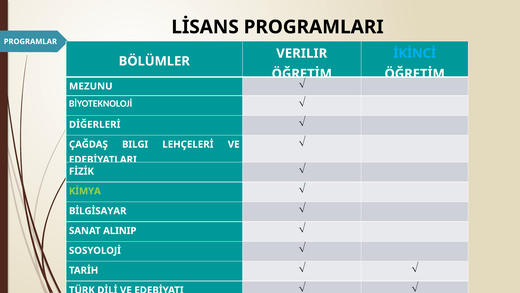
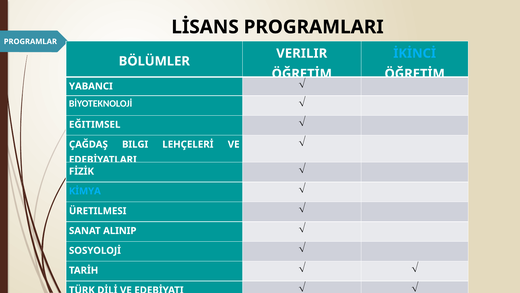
MEZUNU: MEZUNU -> YABANCI (91, 86)
DİĞERLERİ: DİĞERLERİ -> EĞITIMSEL (95, 124)
KİMYA colour: light green -> light blue (85, 191)
BİLGİSAYAR: BİLGİSAYAR -> ÜRETILMESI (98, 211)
